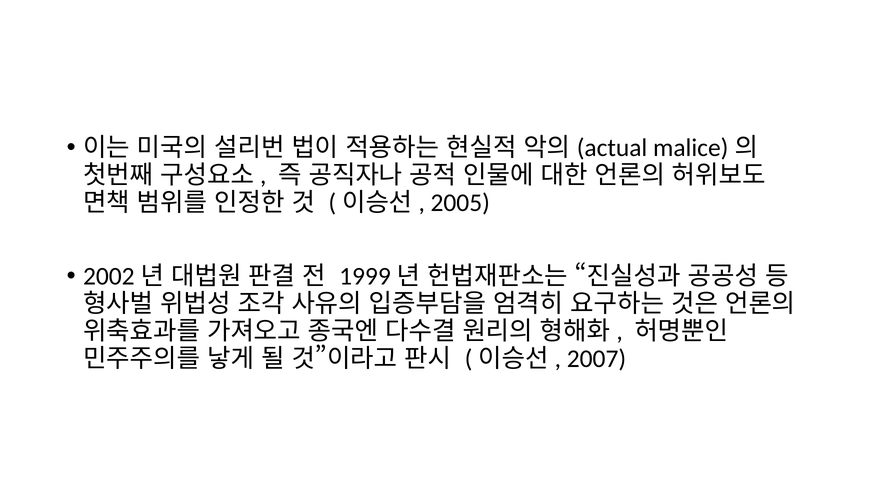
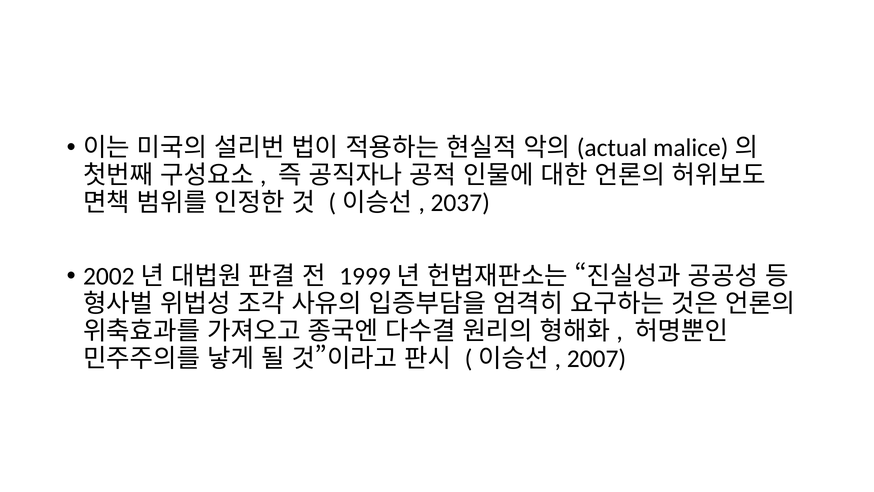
2005: 2005 -> 2037 (460, 203)
